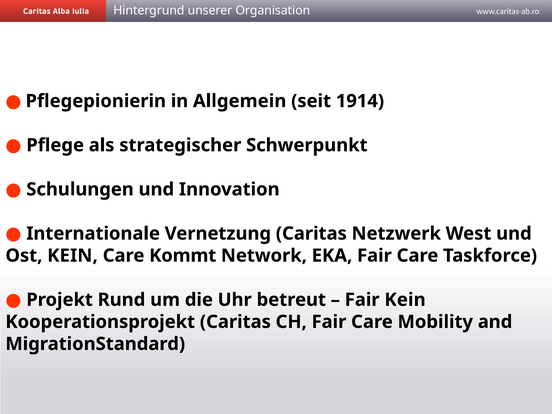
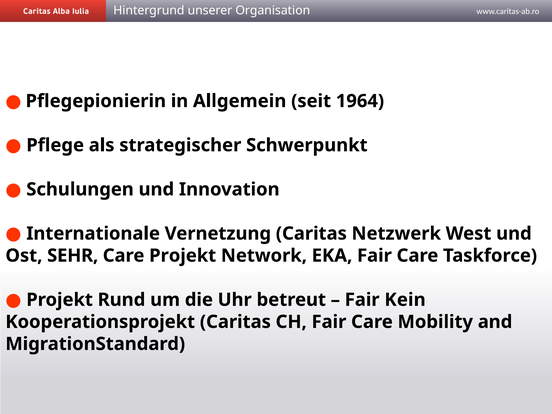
1914: 1914 -> 1964 (360, 101)
Ost KEIN: KEIN -> SEHR (73, 256)
Care Kommt: Kommt -> Projekt (183, 256)
